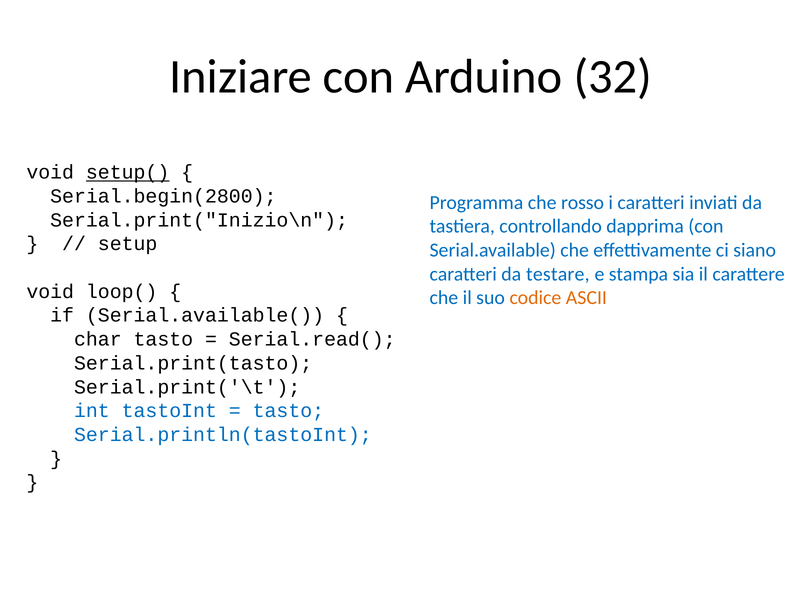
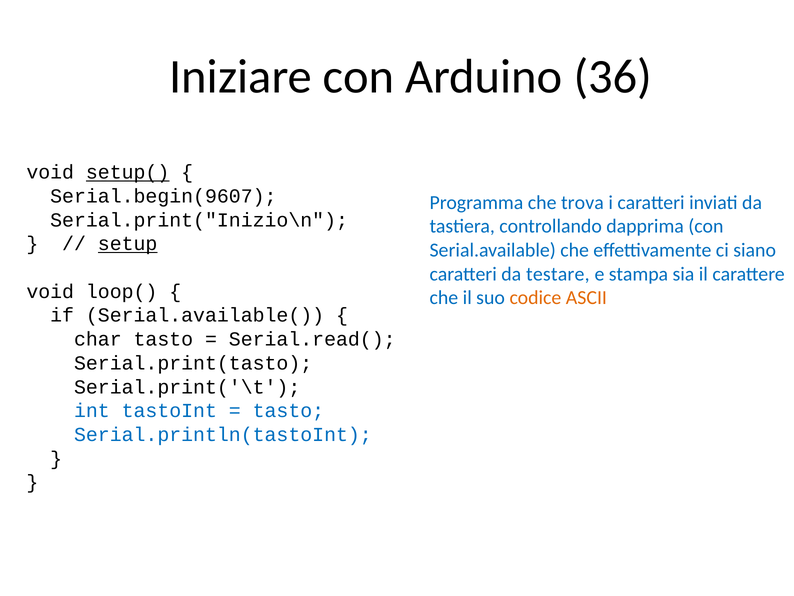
32: 32 -> 36 (613, 77)
Serial.begin(2800: Serial.begin(2800 -> Serial.begin(9607 (163, 196)
rosso: rosso -> trova (582, 202)
setup underline: none -> present (128, 244)
